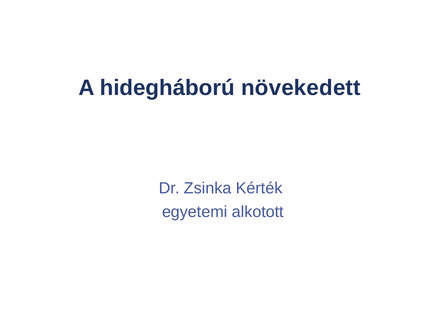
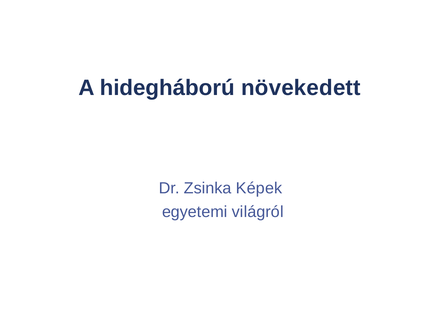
Kérték: Kérték -> Képek (259, 189)
alkotott: alkotott -> világról (258, 212)
